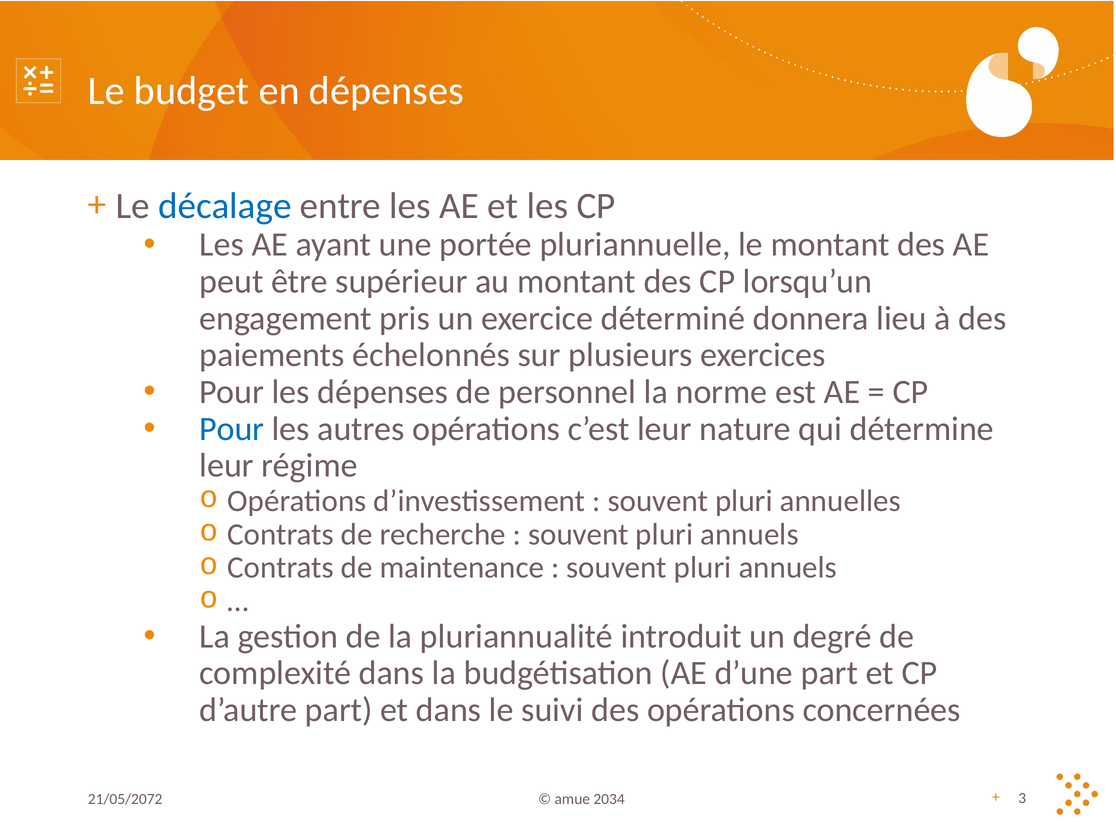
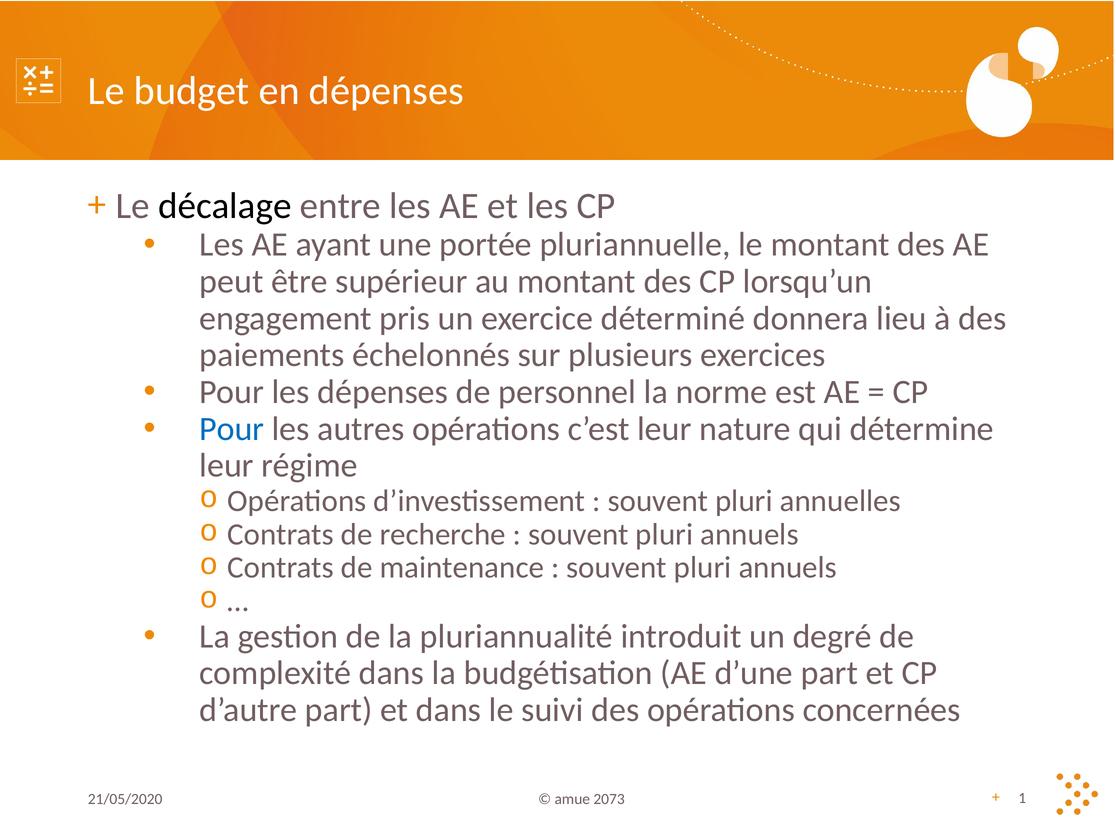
décalage colour: blue -> black (225, 206)
21/05/2072: 21/05/2072 -> 21/05/2020 (125, 799)
2034: 2034 -> 2073 (609, 799)
3: 3 -> 1 (1022, 798)
